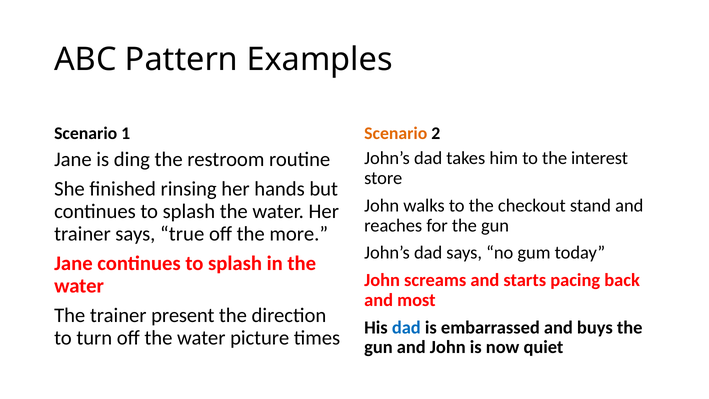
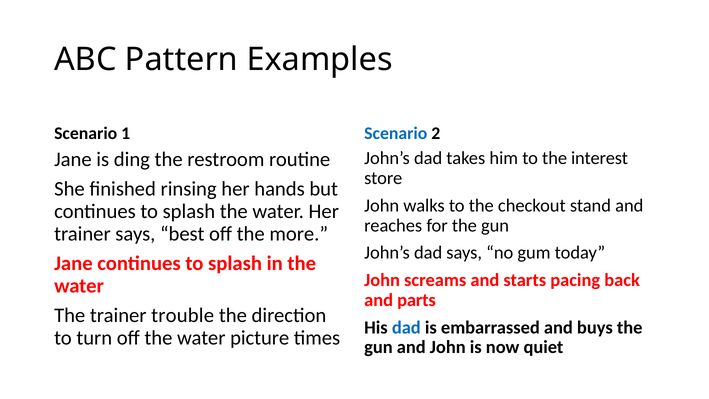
Scenario colour: orange -> blue (396, 133)
true: true -> best (182, 234)
most: most -> parts (416, 300)
present: present -> trouble (183, 315)
